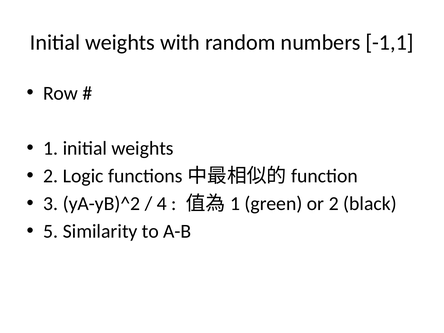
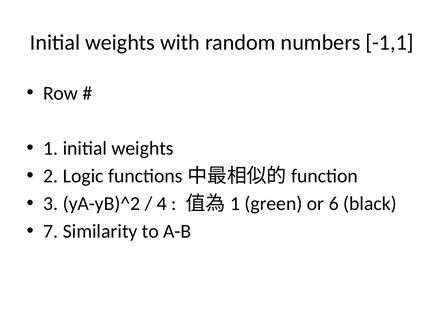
or 2: 2 -> 6 (334, 204)
5: 5 -> 7 (51, 231)
